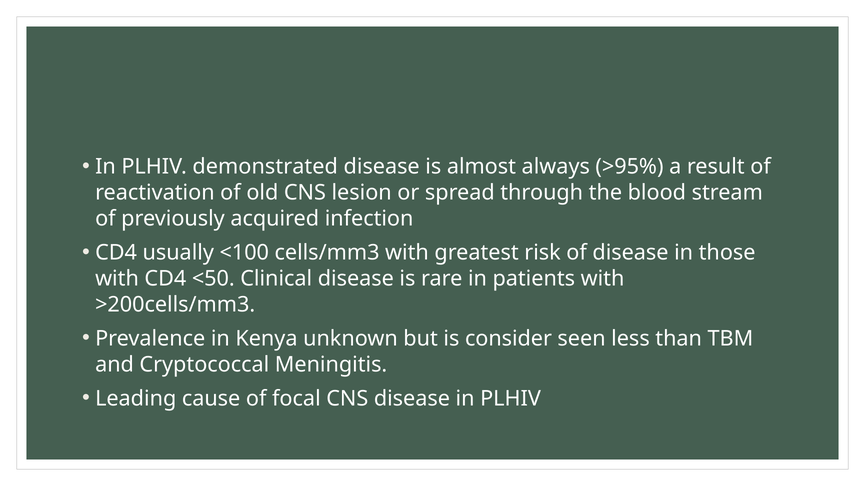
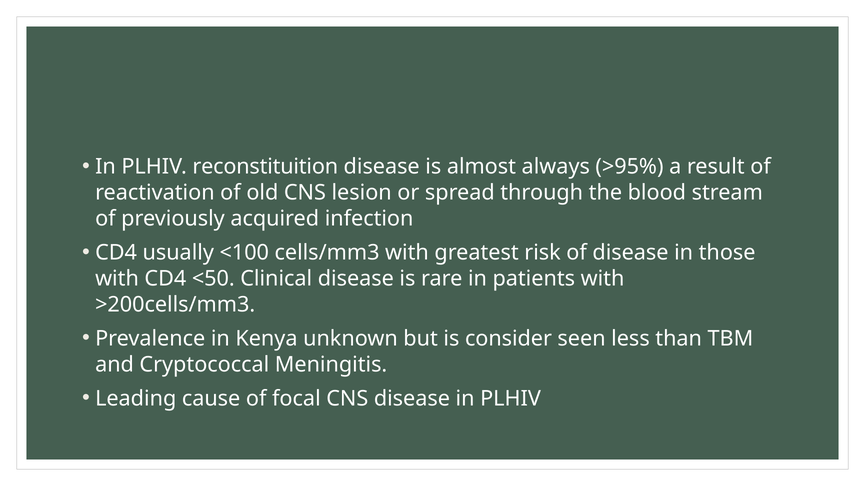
demonstrated: demonstrated -> reconstituition (265, 167)
